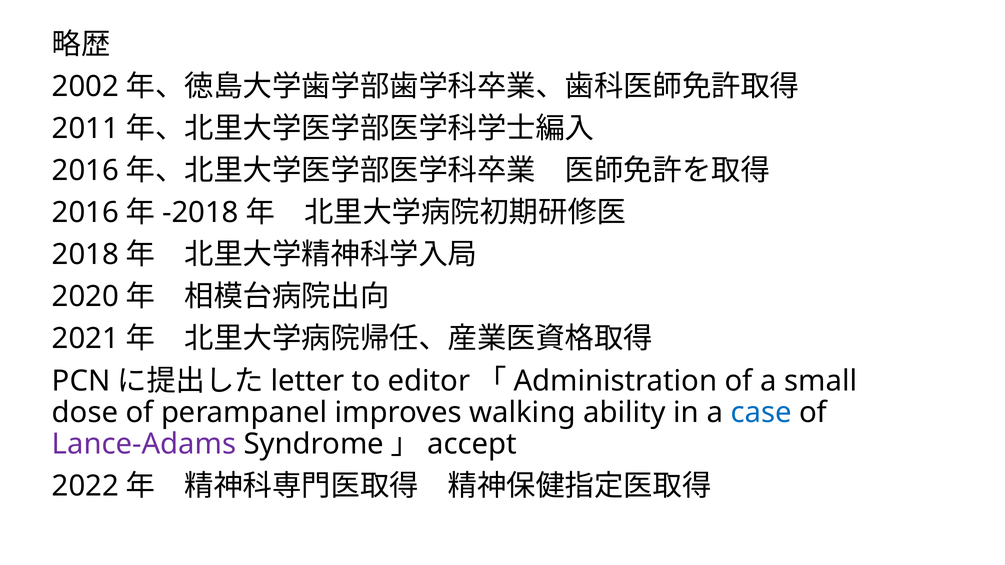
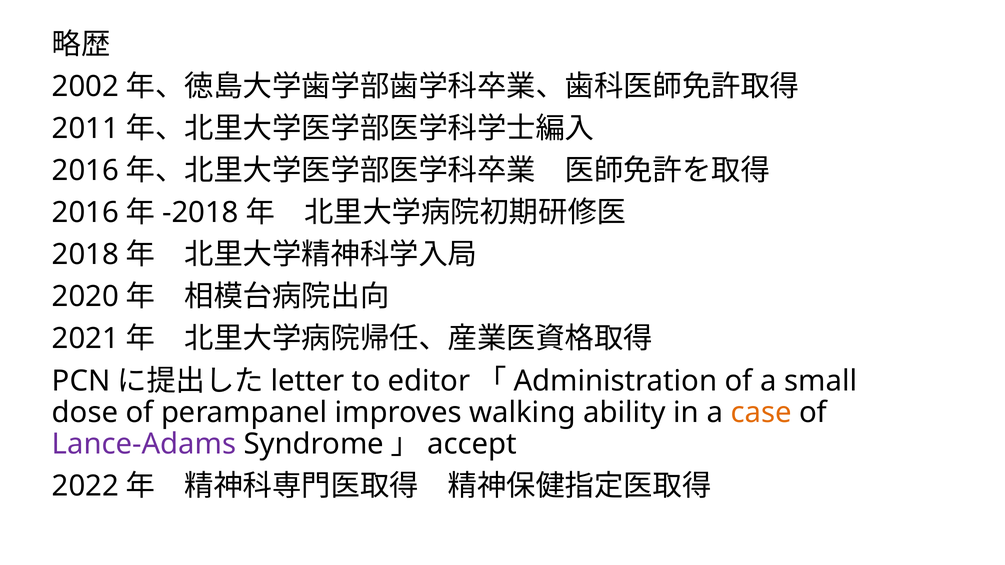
case colour: blue -> orange (761, 413)
